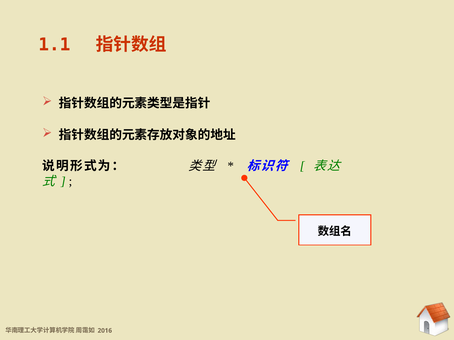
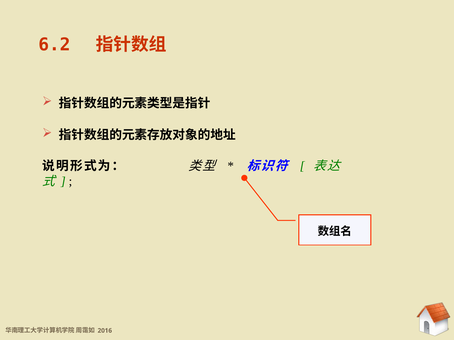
1.1: 1.1 -> 6.2 (55, 45)
